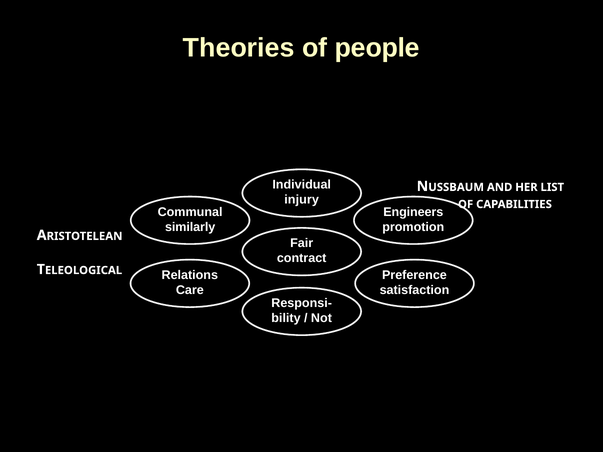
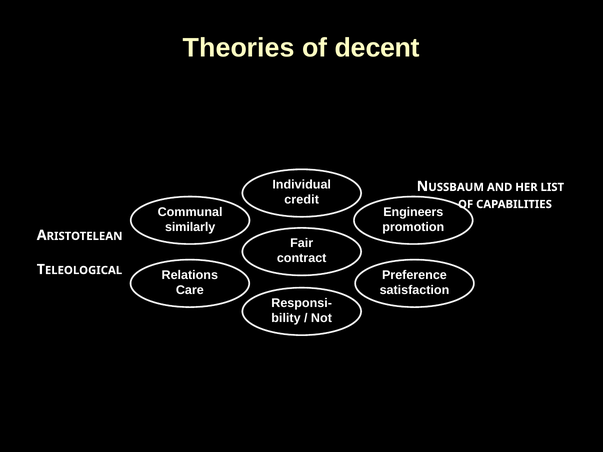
people: people -> decent (377, 48)
injury: injury -> credit (302, 200)
